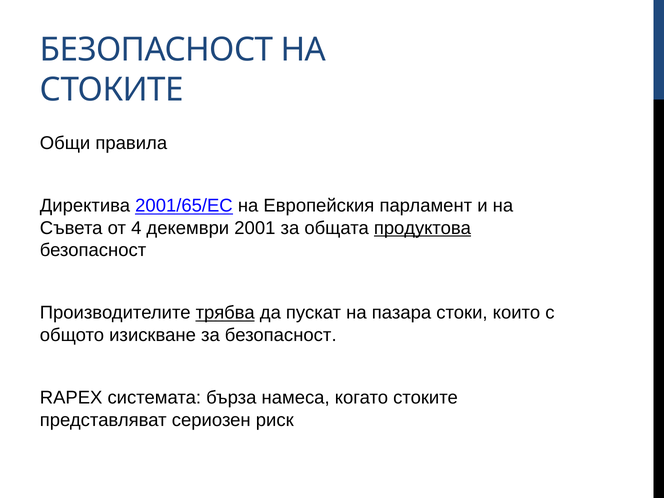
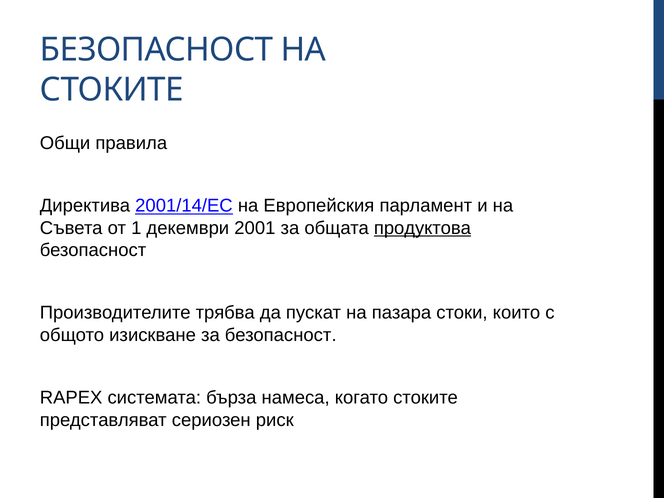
2001/65/EC: 2001/65/EC -> 2001/14/EC (184, 206)
4: 4 -> 1 (136, 228)
трябва underline: present -> none (225, 313)
